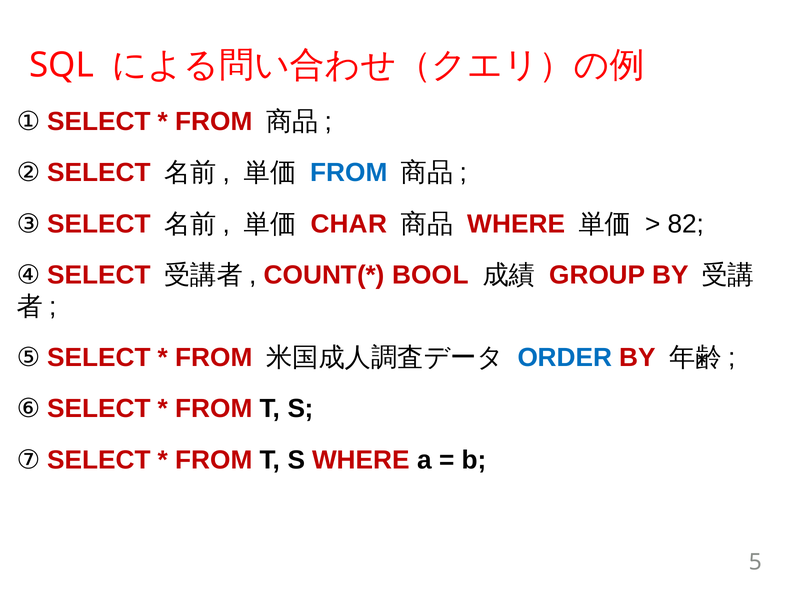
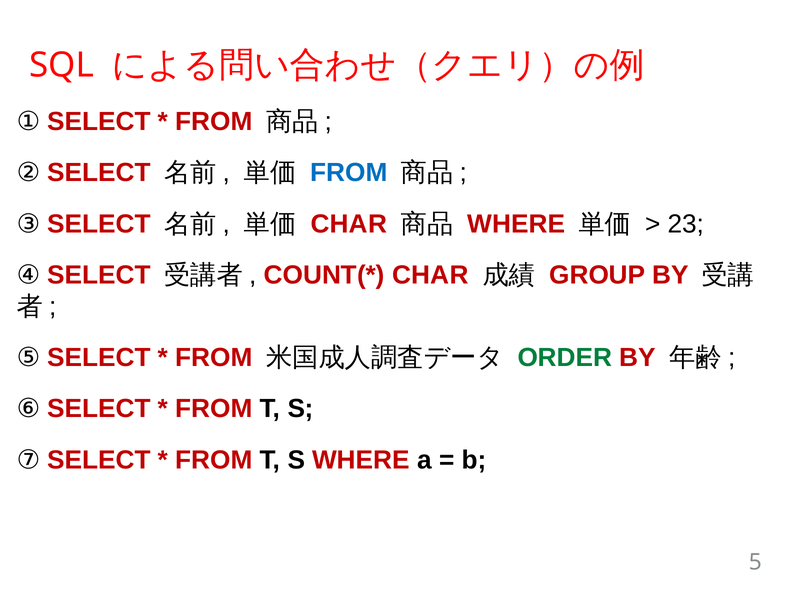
82: 82 -> 23 (686, 224)
BOOL: BOOL -> CHAR (430, 275)
ORDER colour: blue -> green (565, 358)
